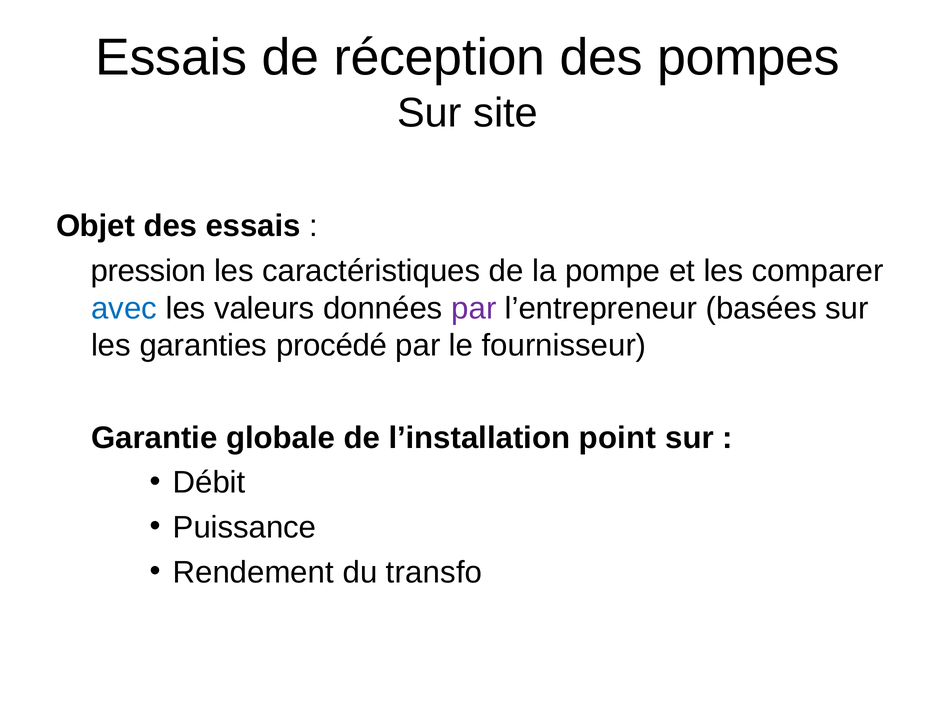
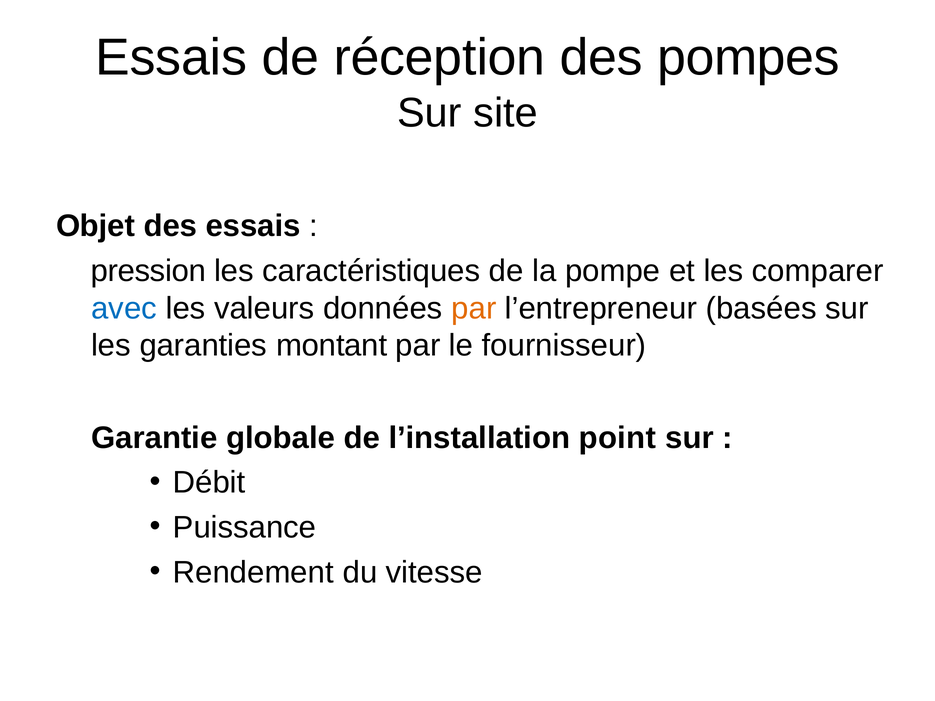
par colour: purple -> orange (474, 308)
procédé: procédé -> montant (332, 346)
transfo: transfo -> vitesse (434, 573)
